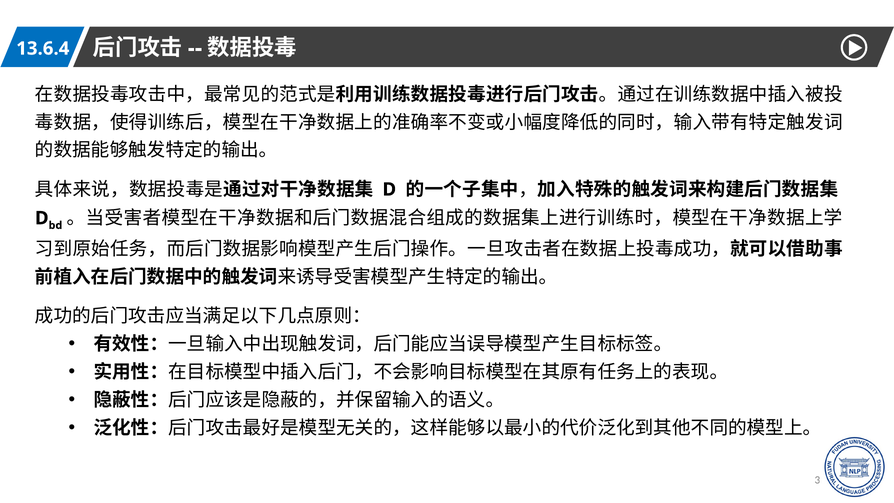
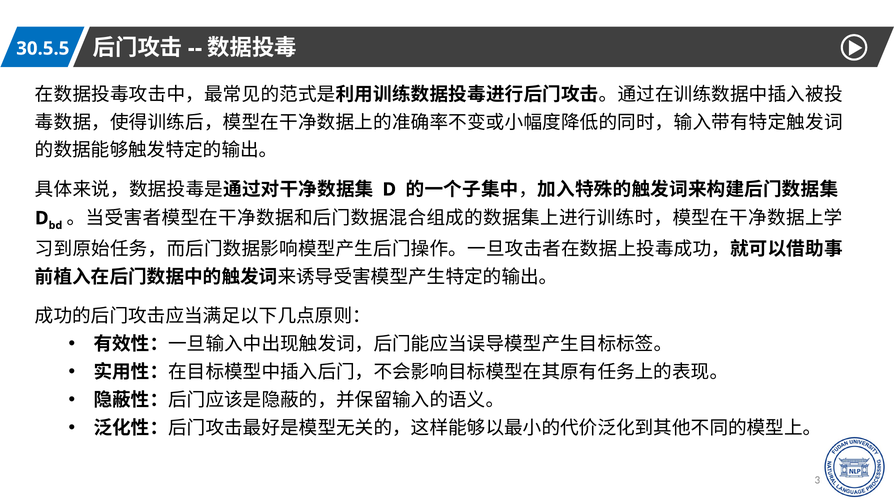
13.6.4: 13.6.4 -> 30.5.5 (43, 48)
